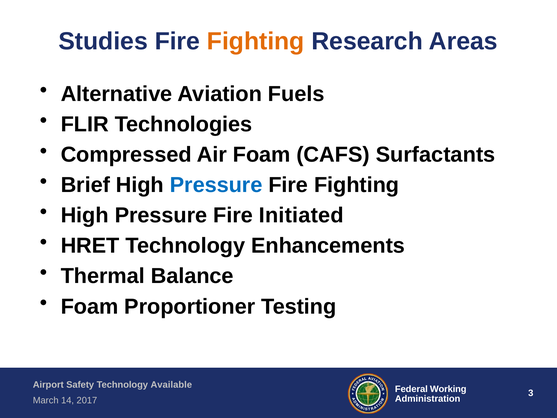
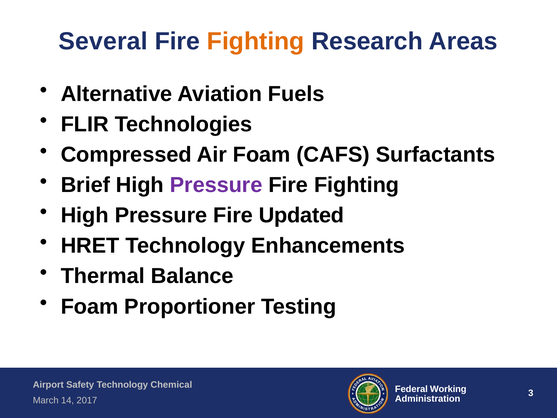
Studies: Studies -> Several (103, 41)
Pressure colour: blue -> purple (216, 185)
Initiated: Initiated -> Updated (301, 215)
Available: Available -> Chemical (171, 385)
